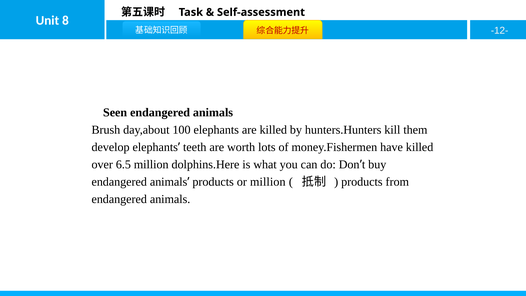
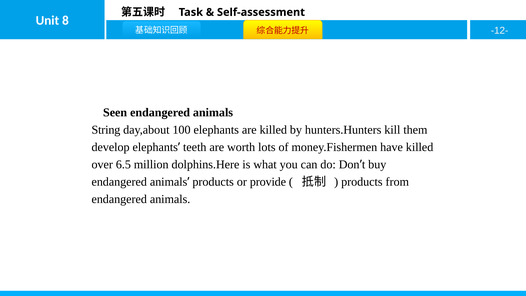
Brush: Brush -> String (106, 130)
or million: million -> provide (268, 182)
